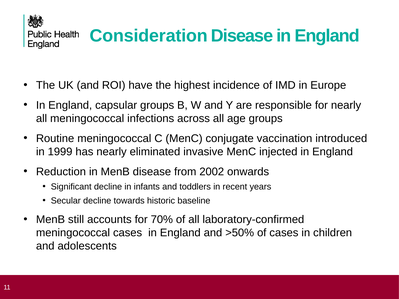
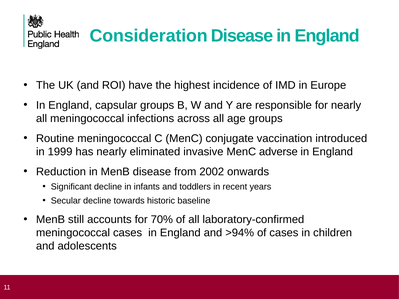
injected: injected -> adverse (278, 152)
>50%: >50% -> >94% (240, 233)
